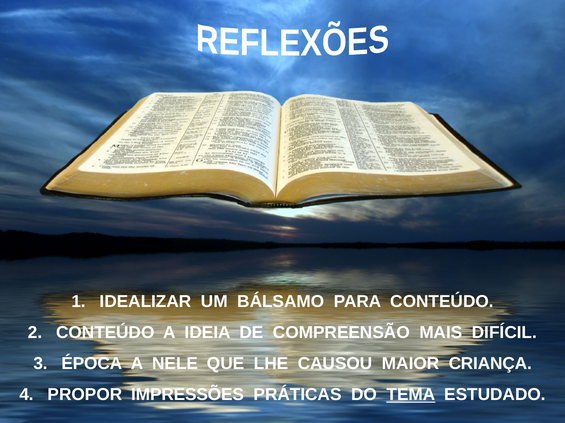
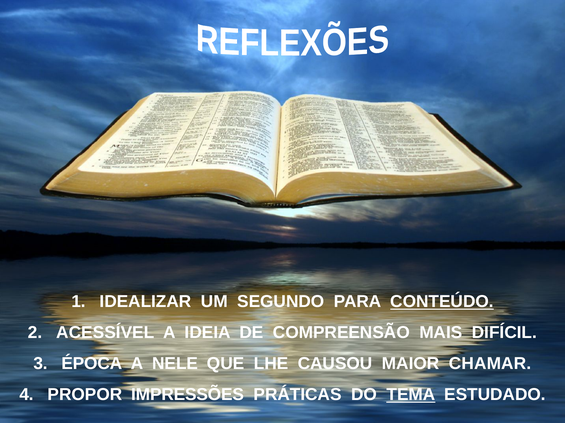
BÁLSAMO: BÁLSAMO -> SEGUNDO (281, 302)
CONTEÚDO underline: none -> present (442, 302)
CONTEÚDO: CONTEÚDO -> ACESSÍVEL (105, 333)
CRIANÇA: CRIANÇA -> CHAMAR (490, 364)
